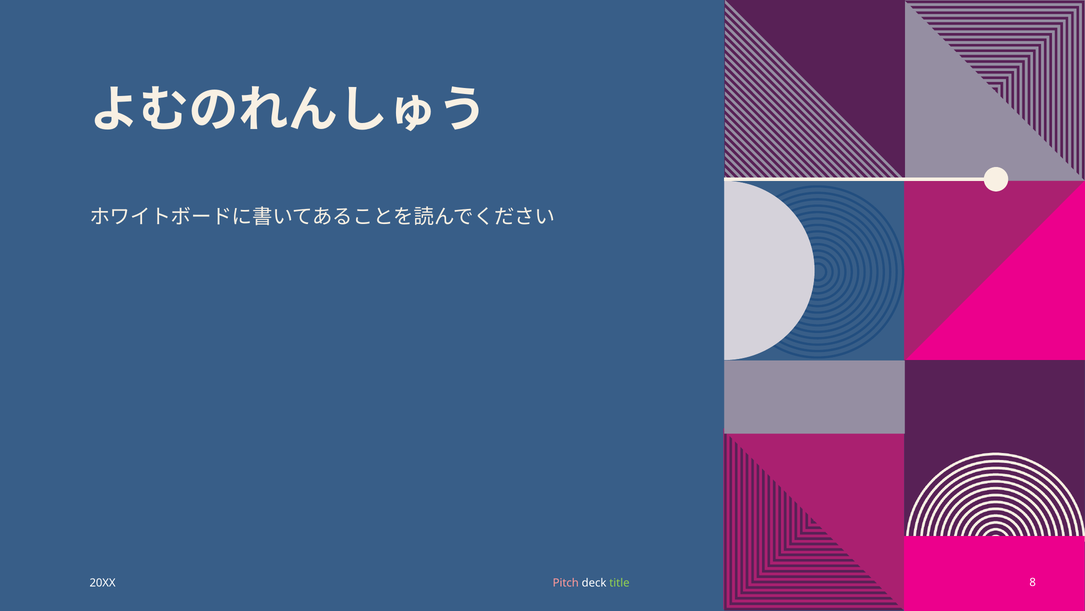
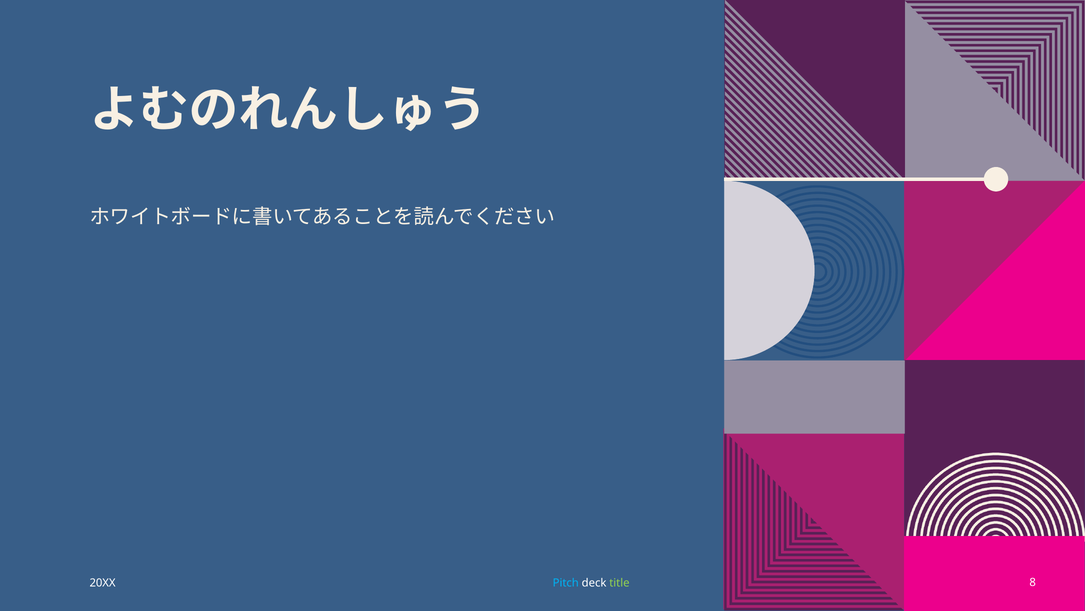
Pitch colour: pink -> light blue (566, 583)
